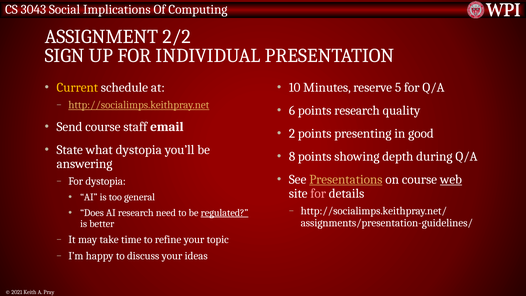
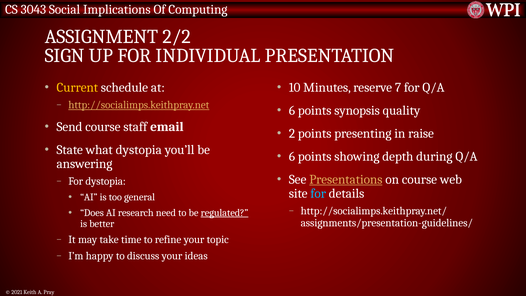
5: 5 -> 7 (398, 87)
points research: research -> synopsis (357, 110)
good: good -> raise (421, 133)
8: 8 -> 6 (292, 156)
web underline: present -> none (451, 179)
for colour: pink -> light blue (318, 194)
